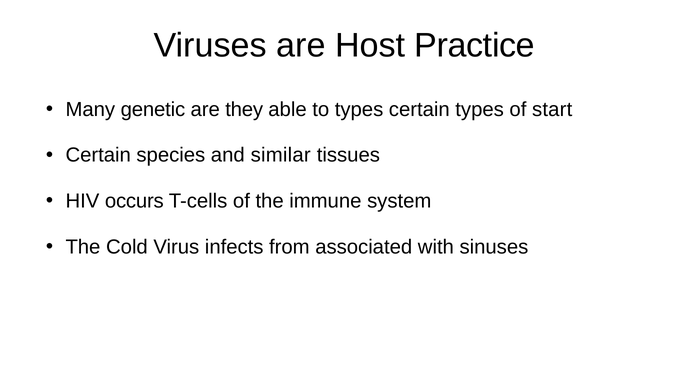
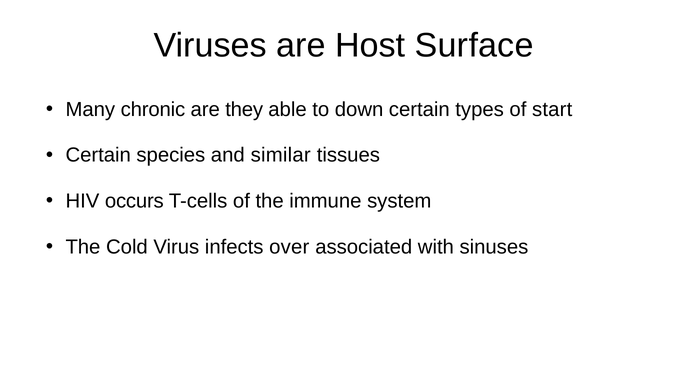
Practice: Practice -> Surface (474, 46)
genetic: genetic -> chronic (153, 109)
to types: types -> down (359, 109)
from: from -> over (289, 247)
